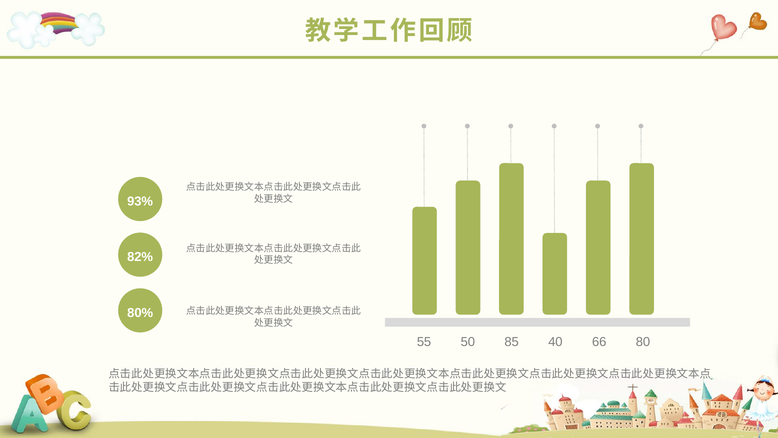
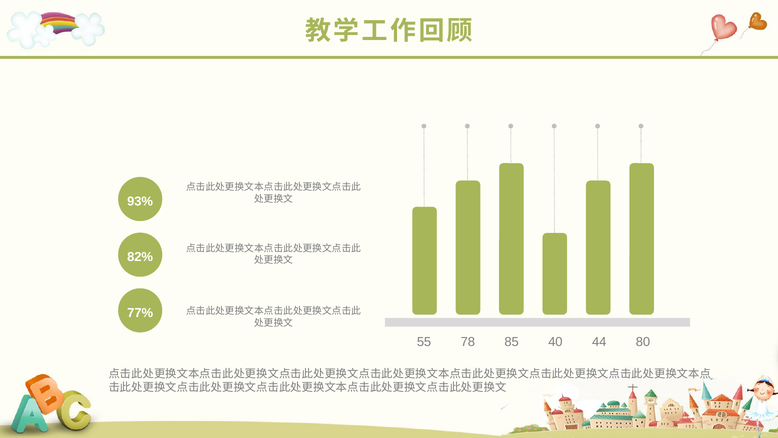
80%: 80% -> 77% (140, 313)
50: 50 -> 78 (468, 342)
66: 66 -> 44 (599, 342)
